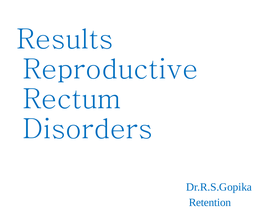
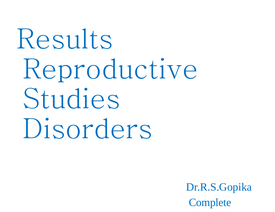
Rectum: Rectum -> Studies (72, 99)
Retention: Retention -> Complete (210, 203)
